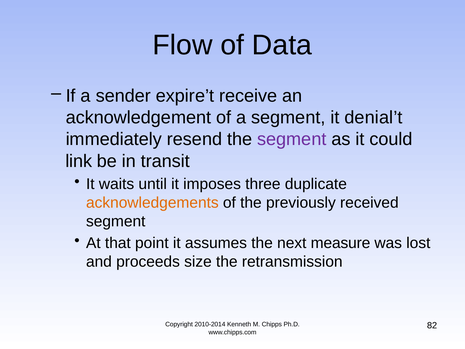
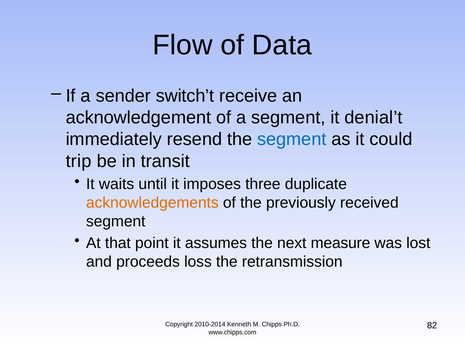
expire’t: expire’t -> switch’t (185, 96)
segment colour: purple -> blue (292, 139)
link: link -> trip (79, 161)
size: size -> loss (198, 262)
